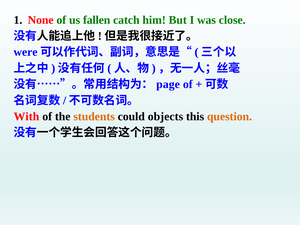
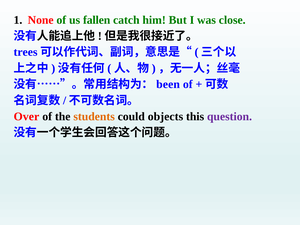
were: were -> trees (26, 52)
page: page -> been (168, 84)
With: With -> Over (26, 117)
question colour: orange -> purple (229, 117)
